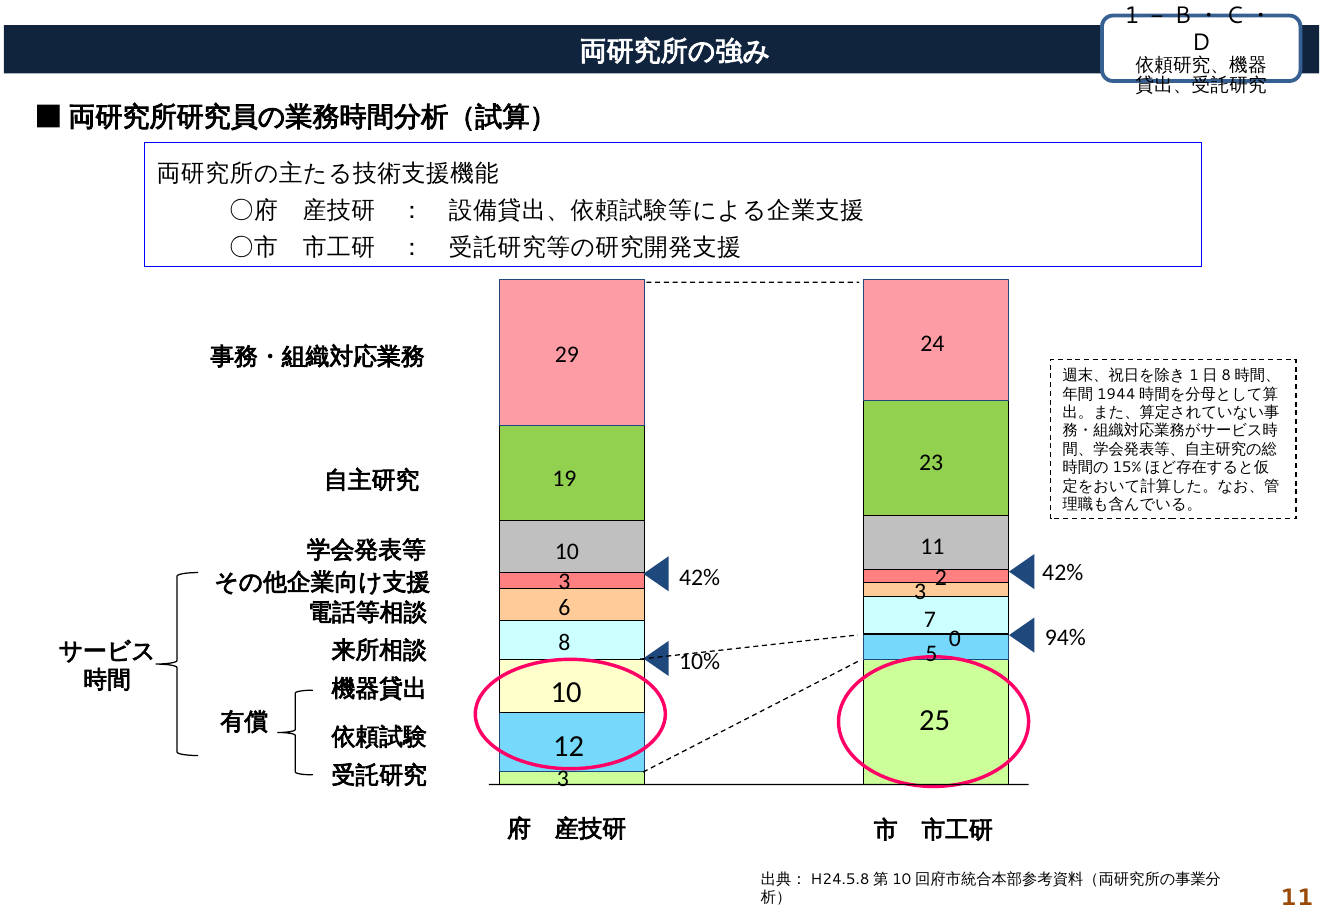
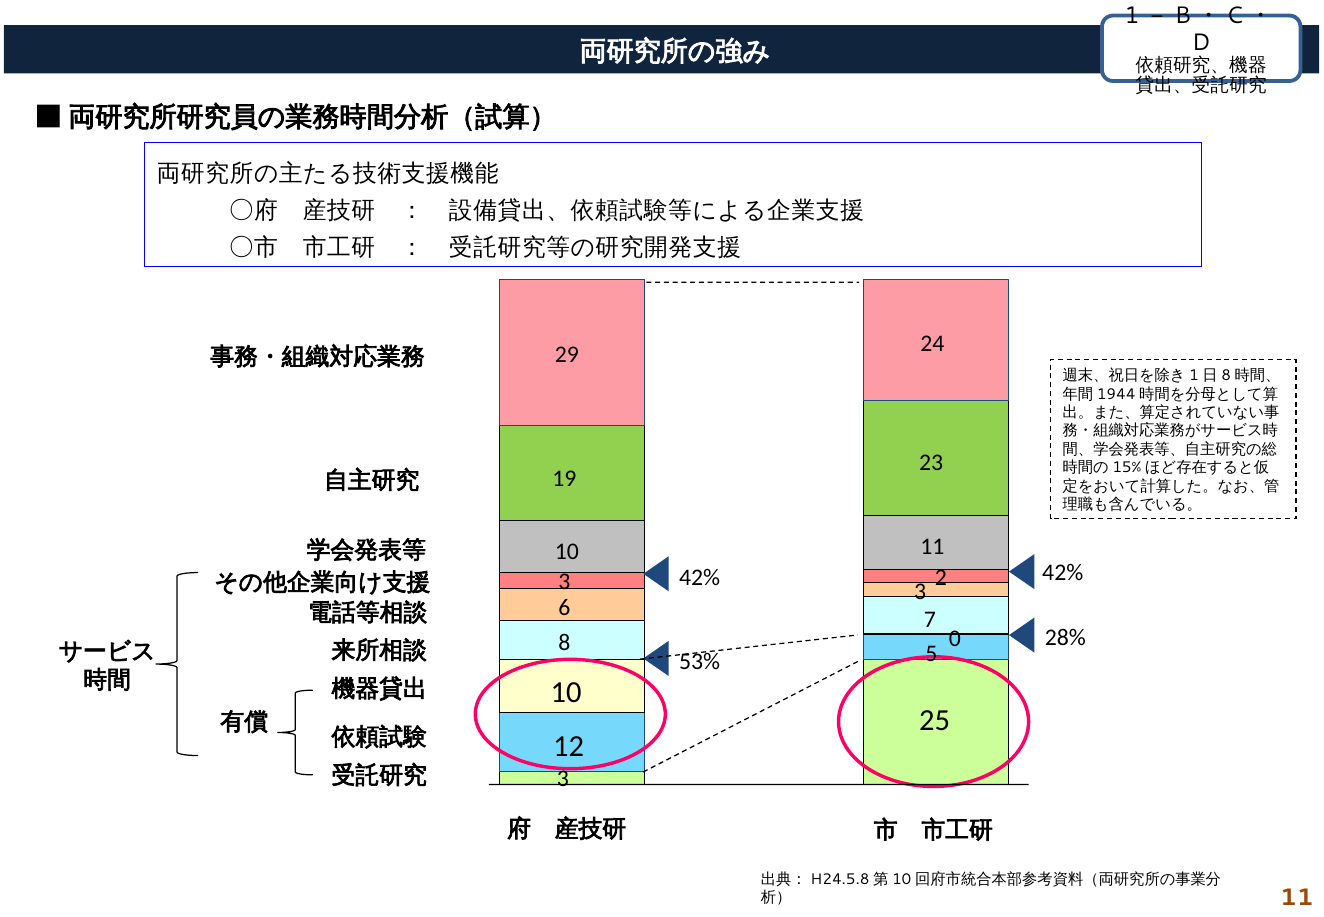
94%: 94% -> 28% (1065, 638)
10%: 10% -> 53% (700, 661)
